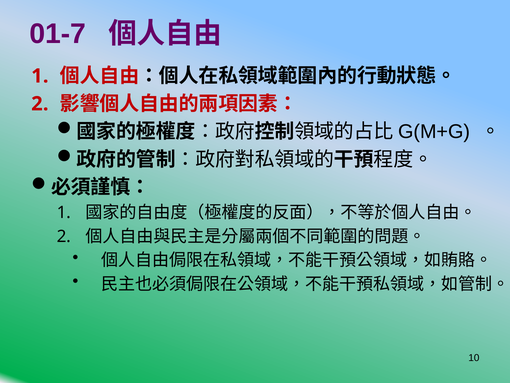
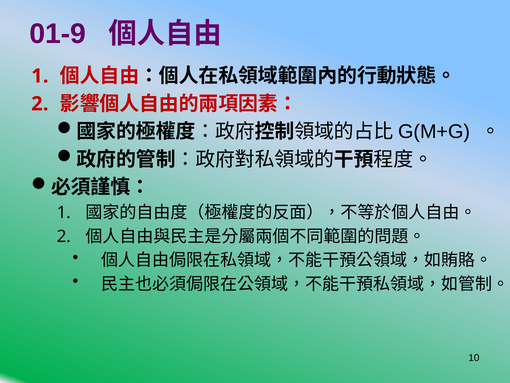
01-7: 01-7 -> 01-9 (58, 34)
